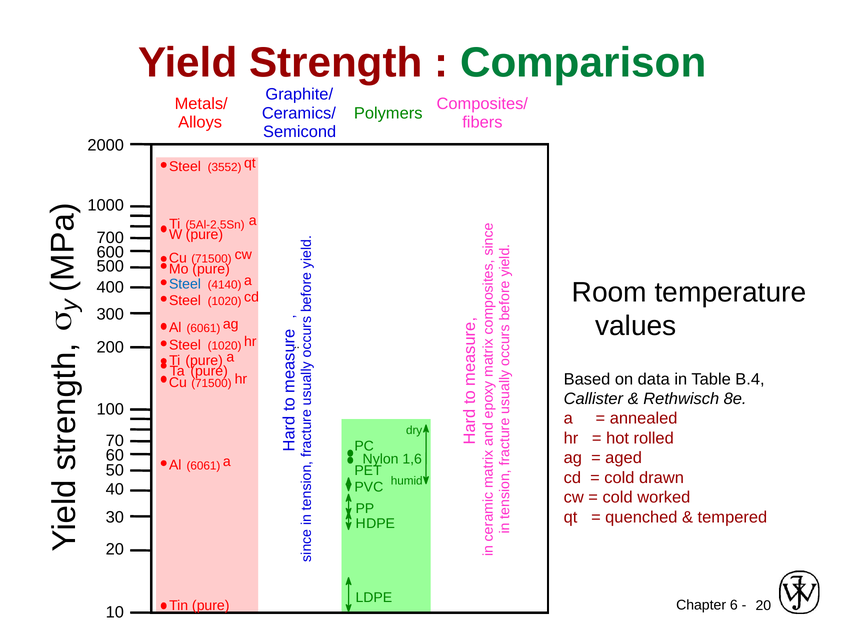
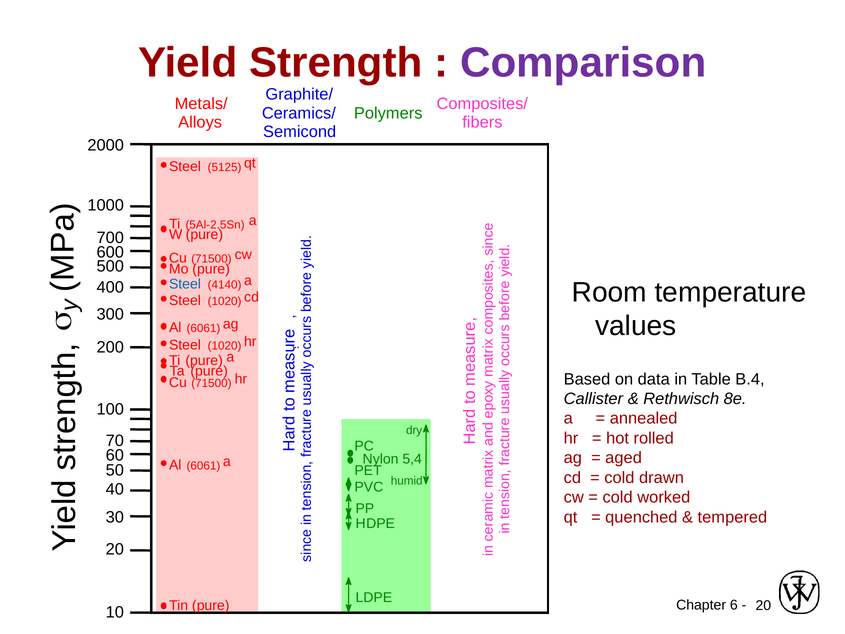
Comparison colour: green -> purple (583, 63)
3552: 3552 -> 5125 (225, 167)
1,6: 1,6 -> 5,4 (412, 459)
